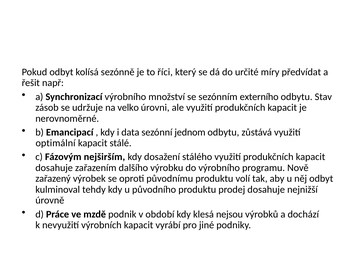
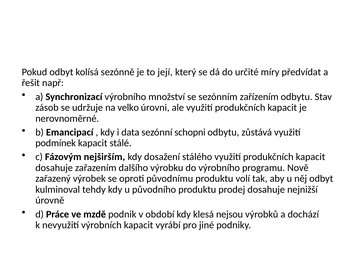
říci: říci -> její (165, 72)
externího: externího -> zařízením (259, 97)
jednom: jednom -> schopni (190, 132)
optimální: optimální -> podmínek (56, 143)
